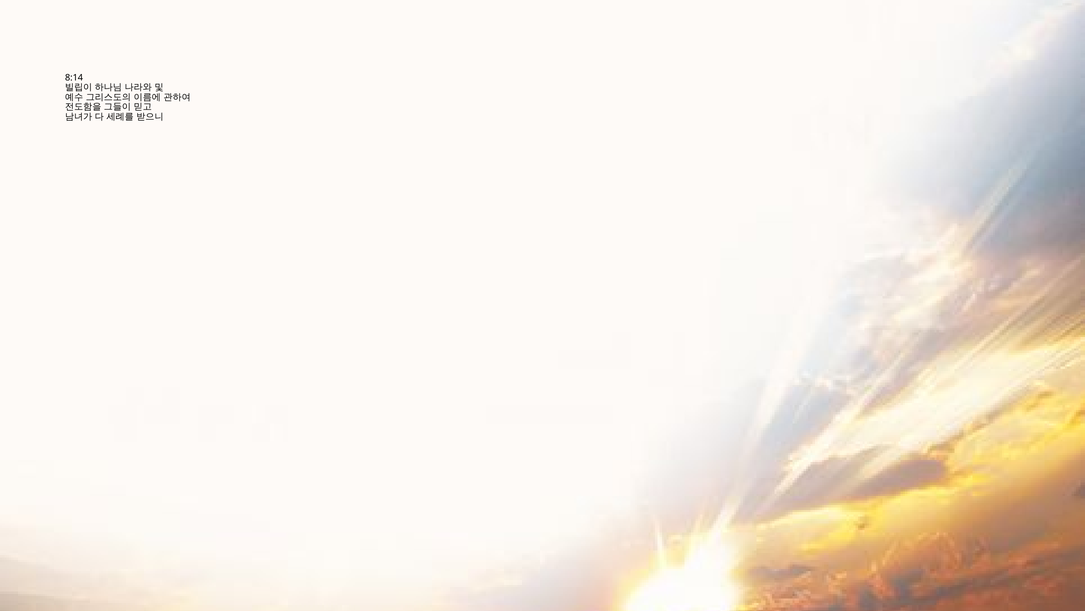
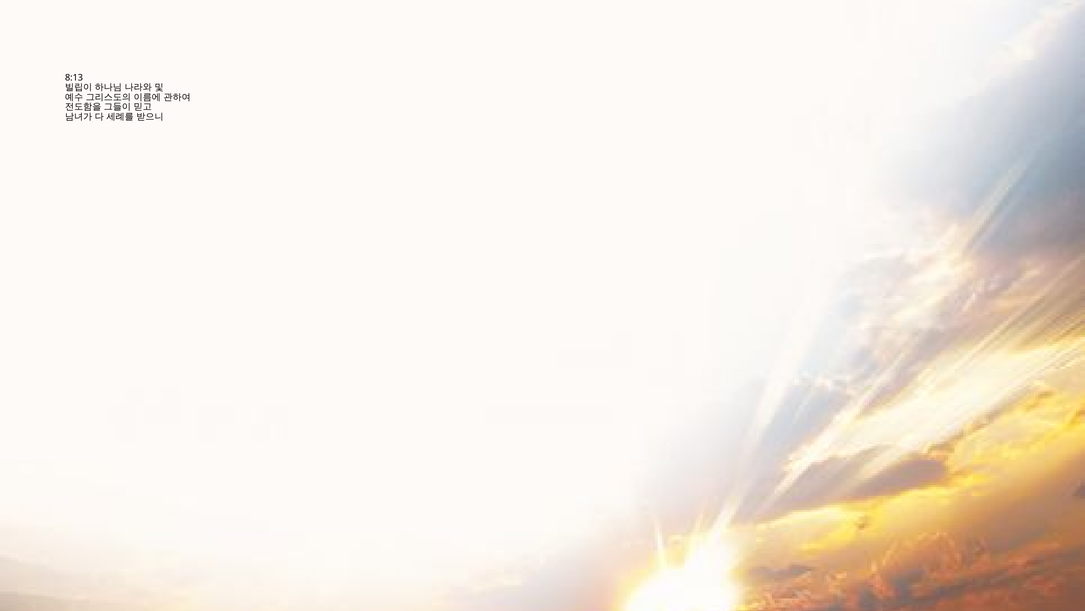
8:14: 8:14 -> 8:13 (74, 77)
